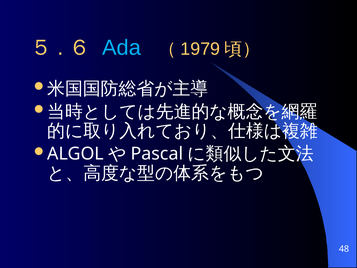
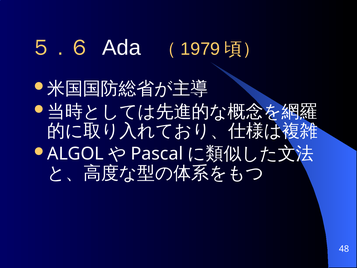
Ada colour: light blue -> white (122, 48)
